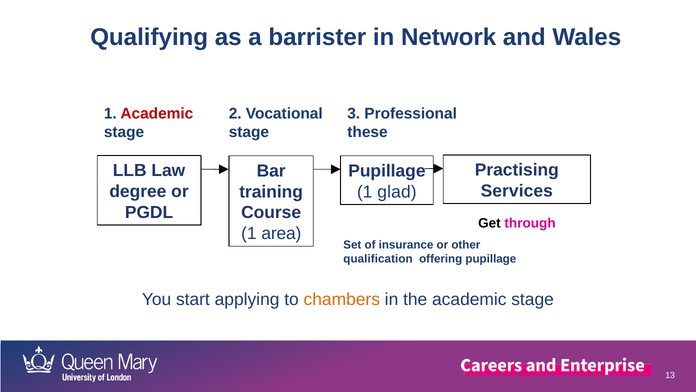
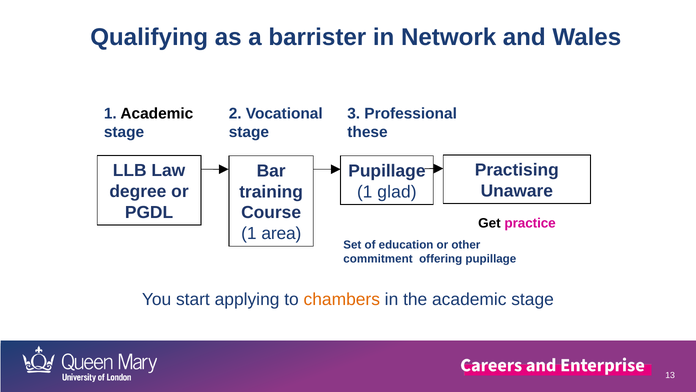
Academic colour: red -> black (157, 114)
Services: Services -> Unaware (517, 191)
through: through -> practice (530, 223)
insurance: insurance -> education (406, 245)
qualification: qualification -> commitment (378, 259)
